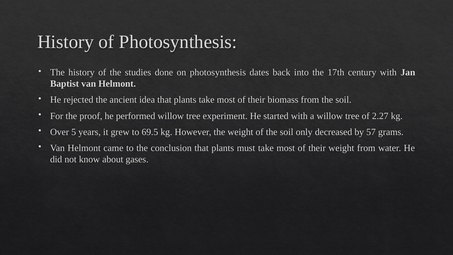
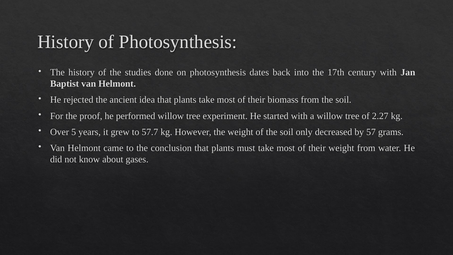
69.5: 69.5 -> 57.7 (150, 132)
